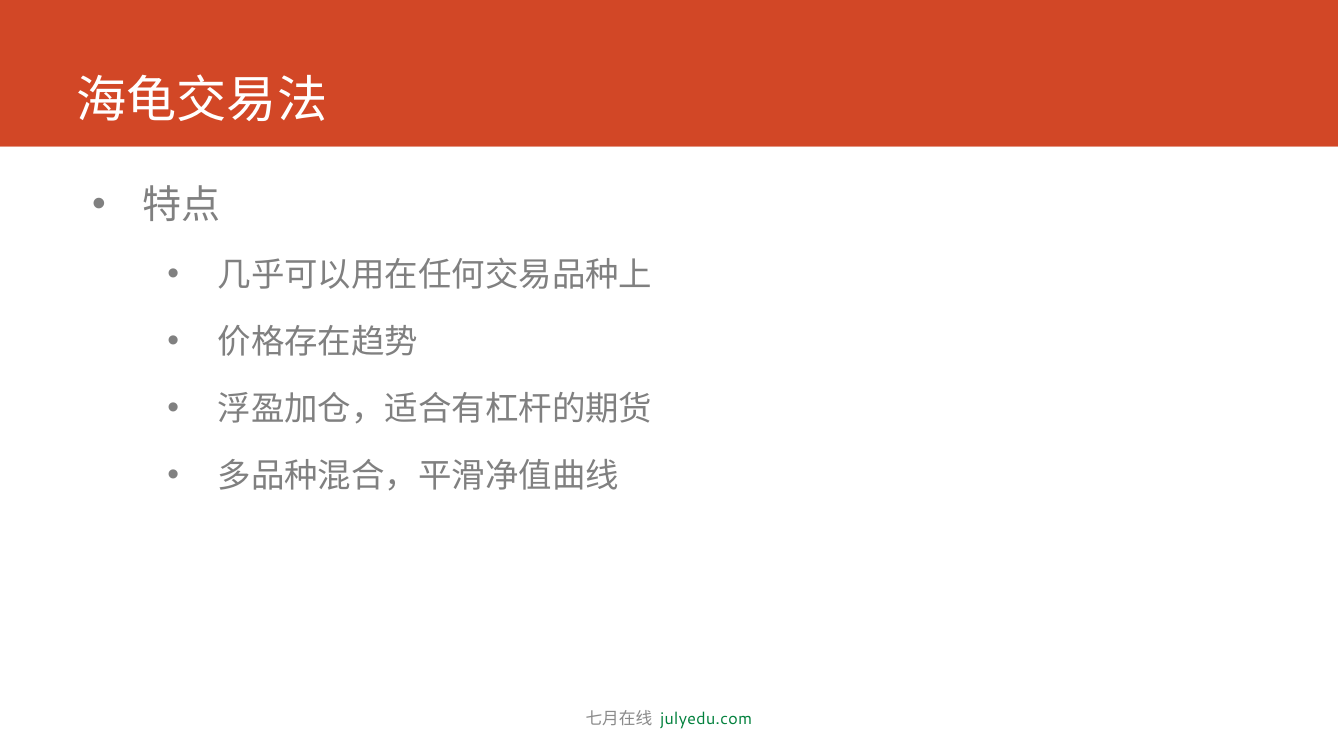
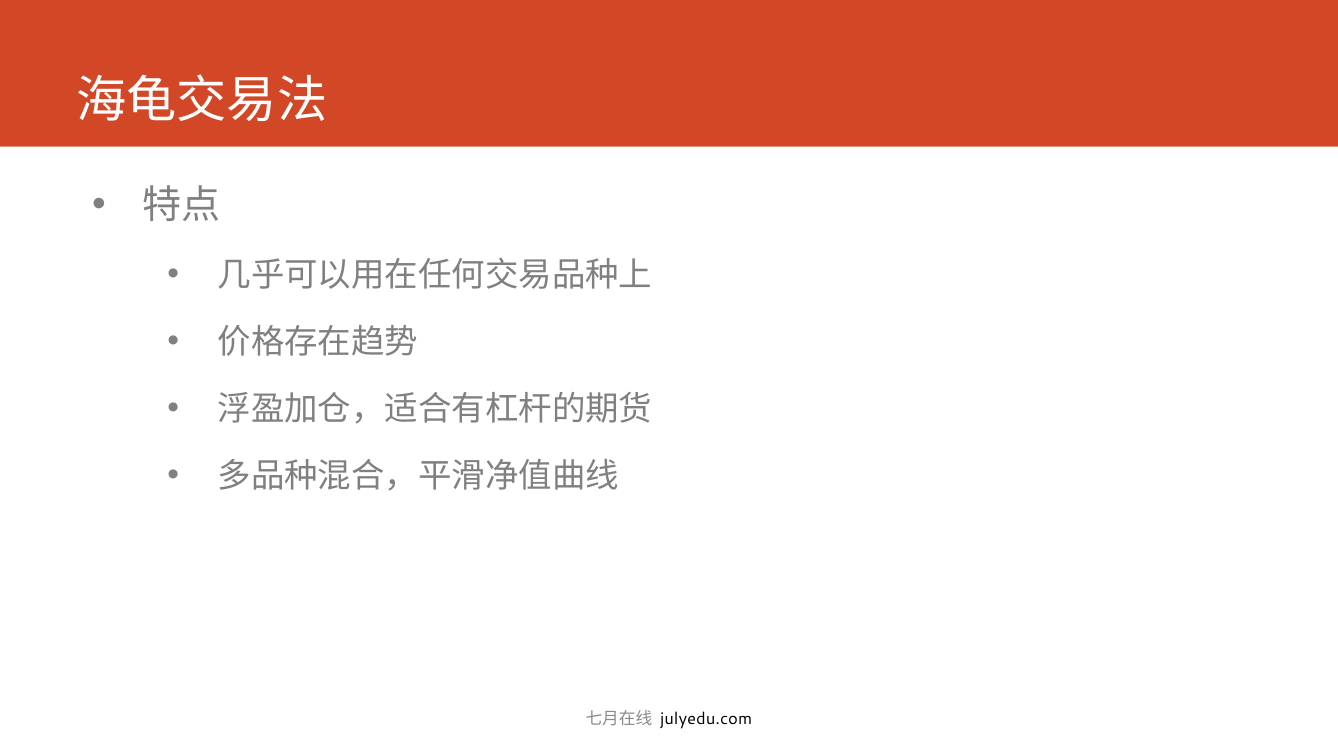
julyedu.com colour: green -> black (706, 719)
